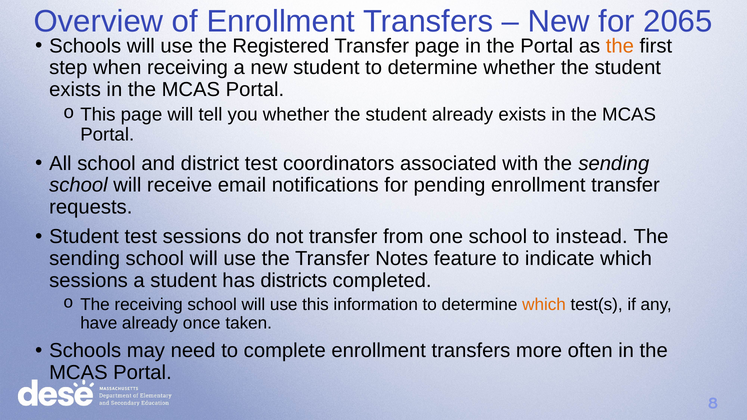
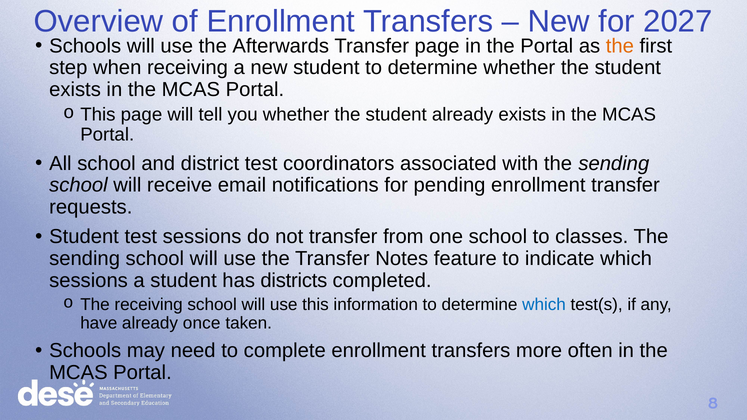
2065: 2065 -> 2027 (678, 21)
Registered: Registered -> Afterwards (281, 46)
instead: instead -> classes (592, 237)
which colour: orange -> blue (544, 305)
